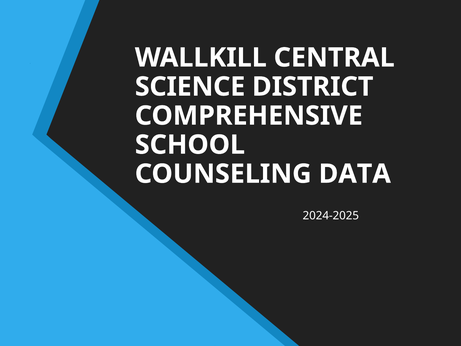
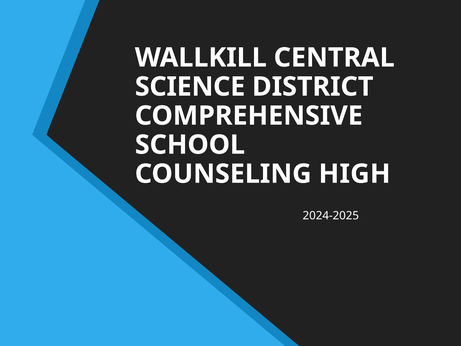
DATA: DATA -> HIGH (355, 174)
